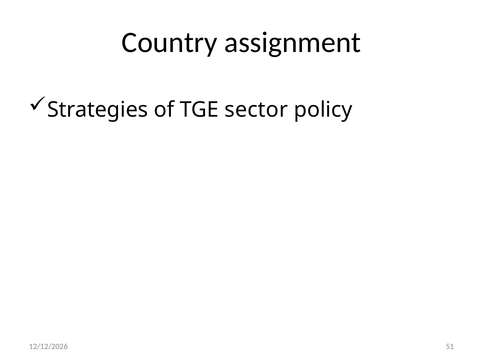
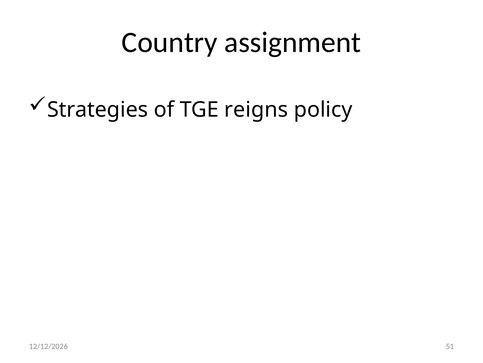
sector: sector -> reigns (256, 109)
